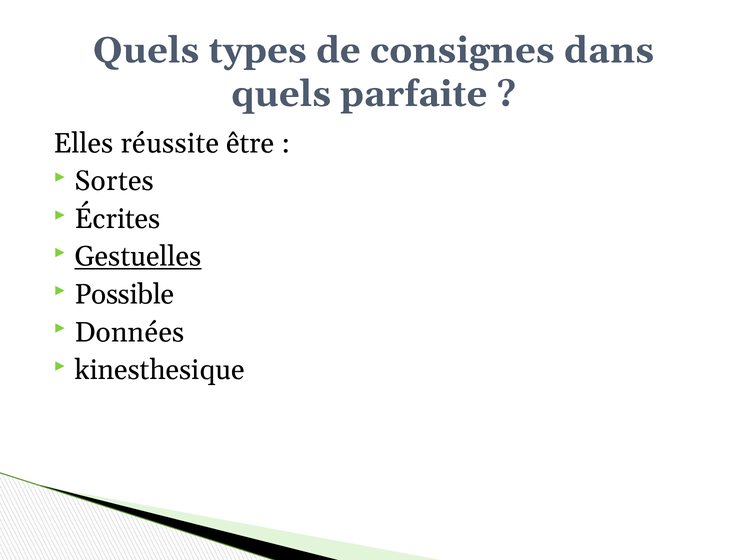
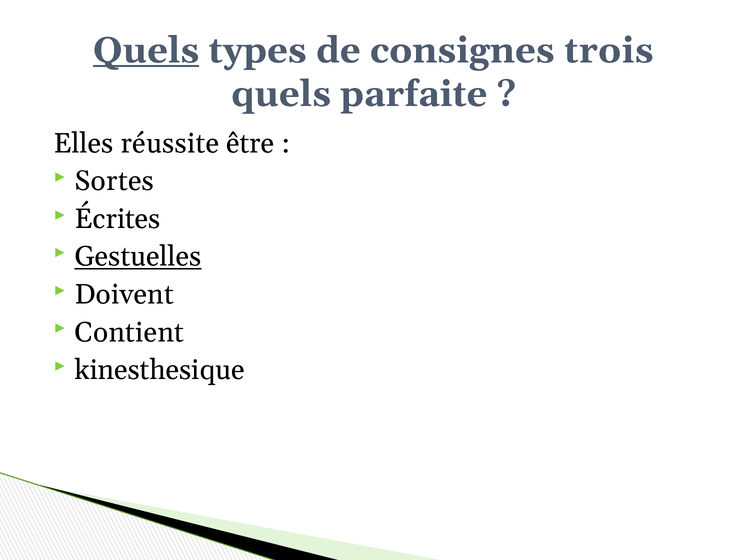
Quels underline: none -> present (146, 50)
dans: dans -> trois (609, 50)
Possible: Possible -> Doivent (124, 295)
Données: Données -> Contient (130, 332)
